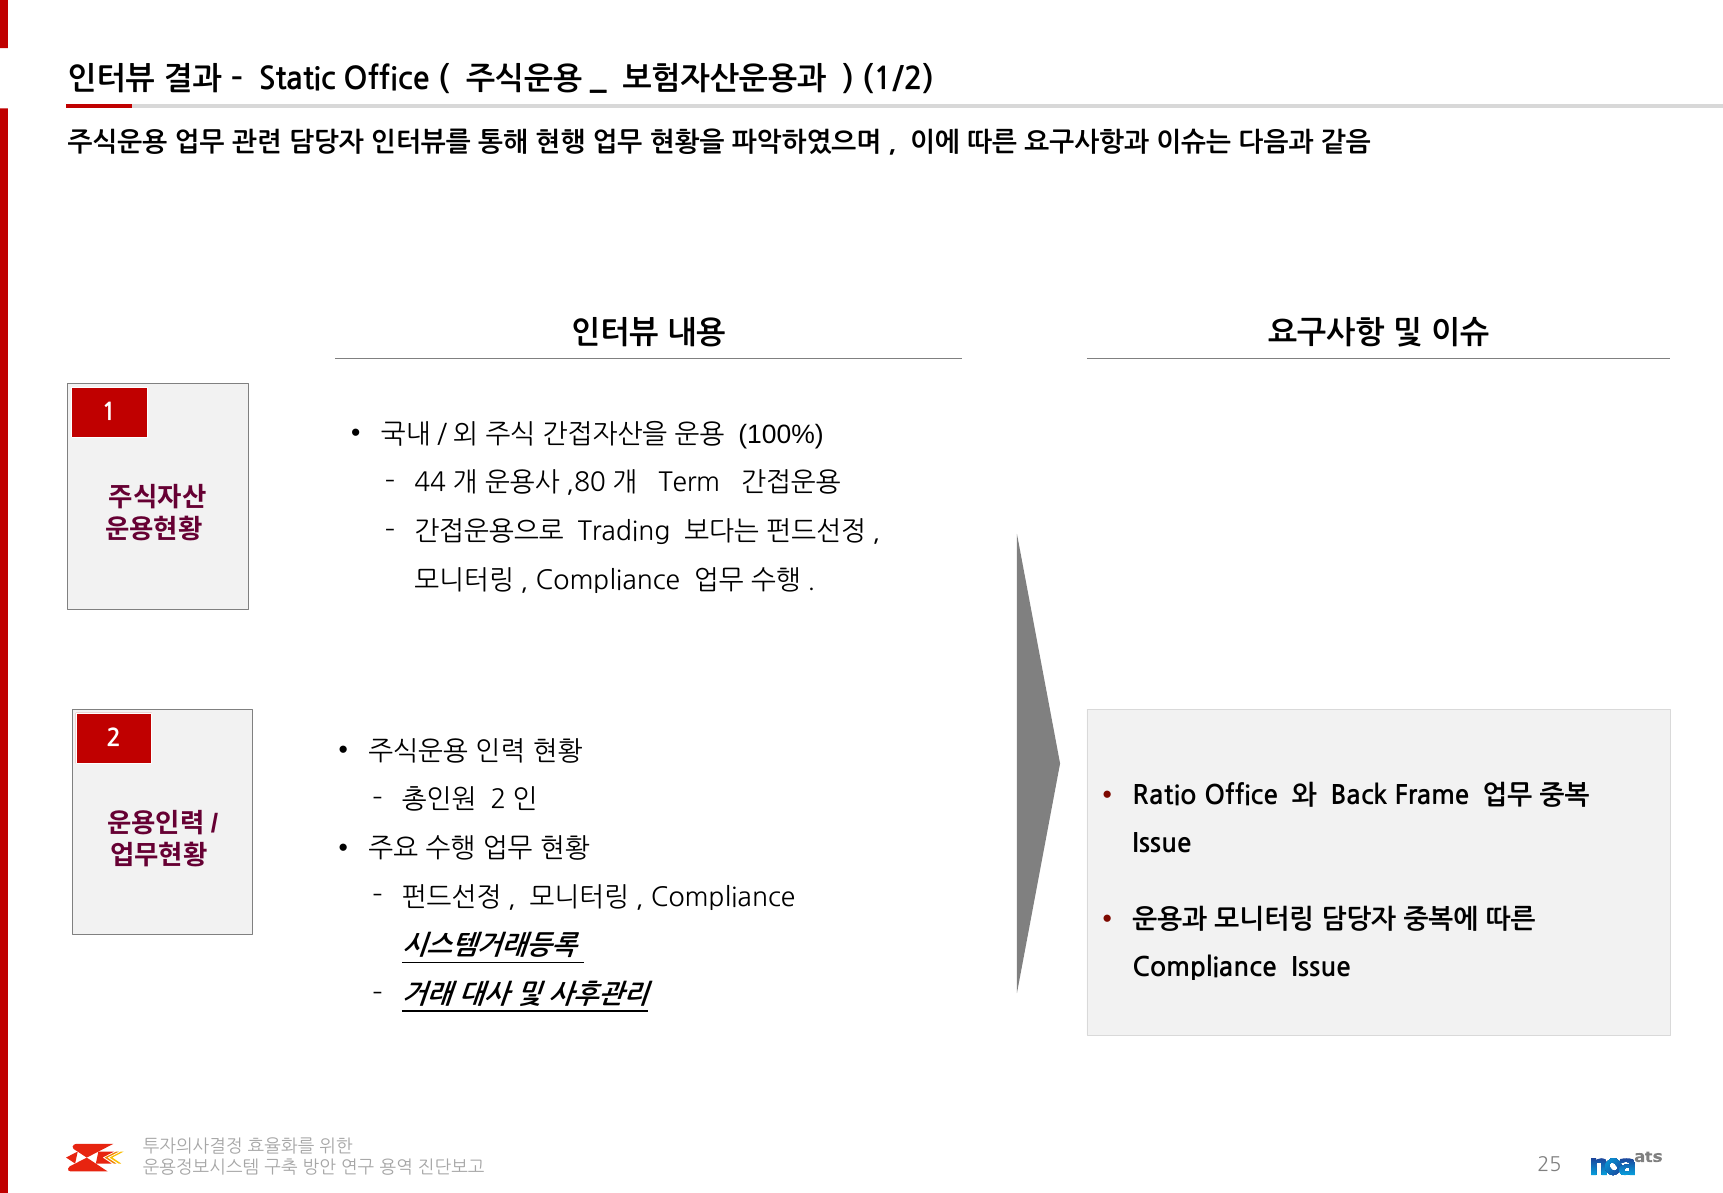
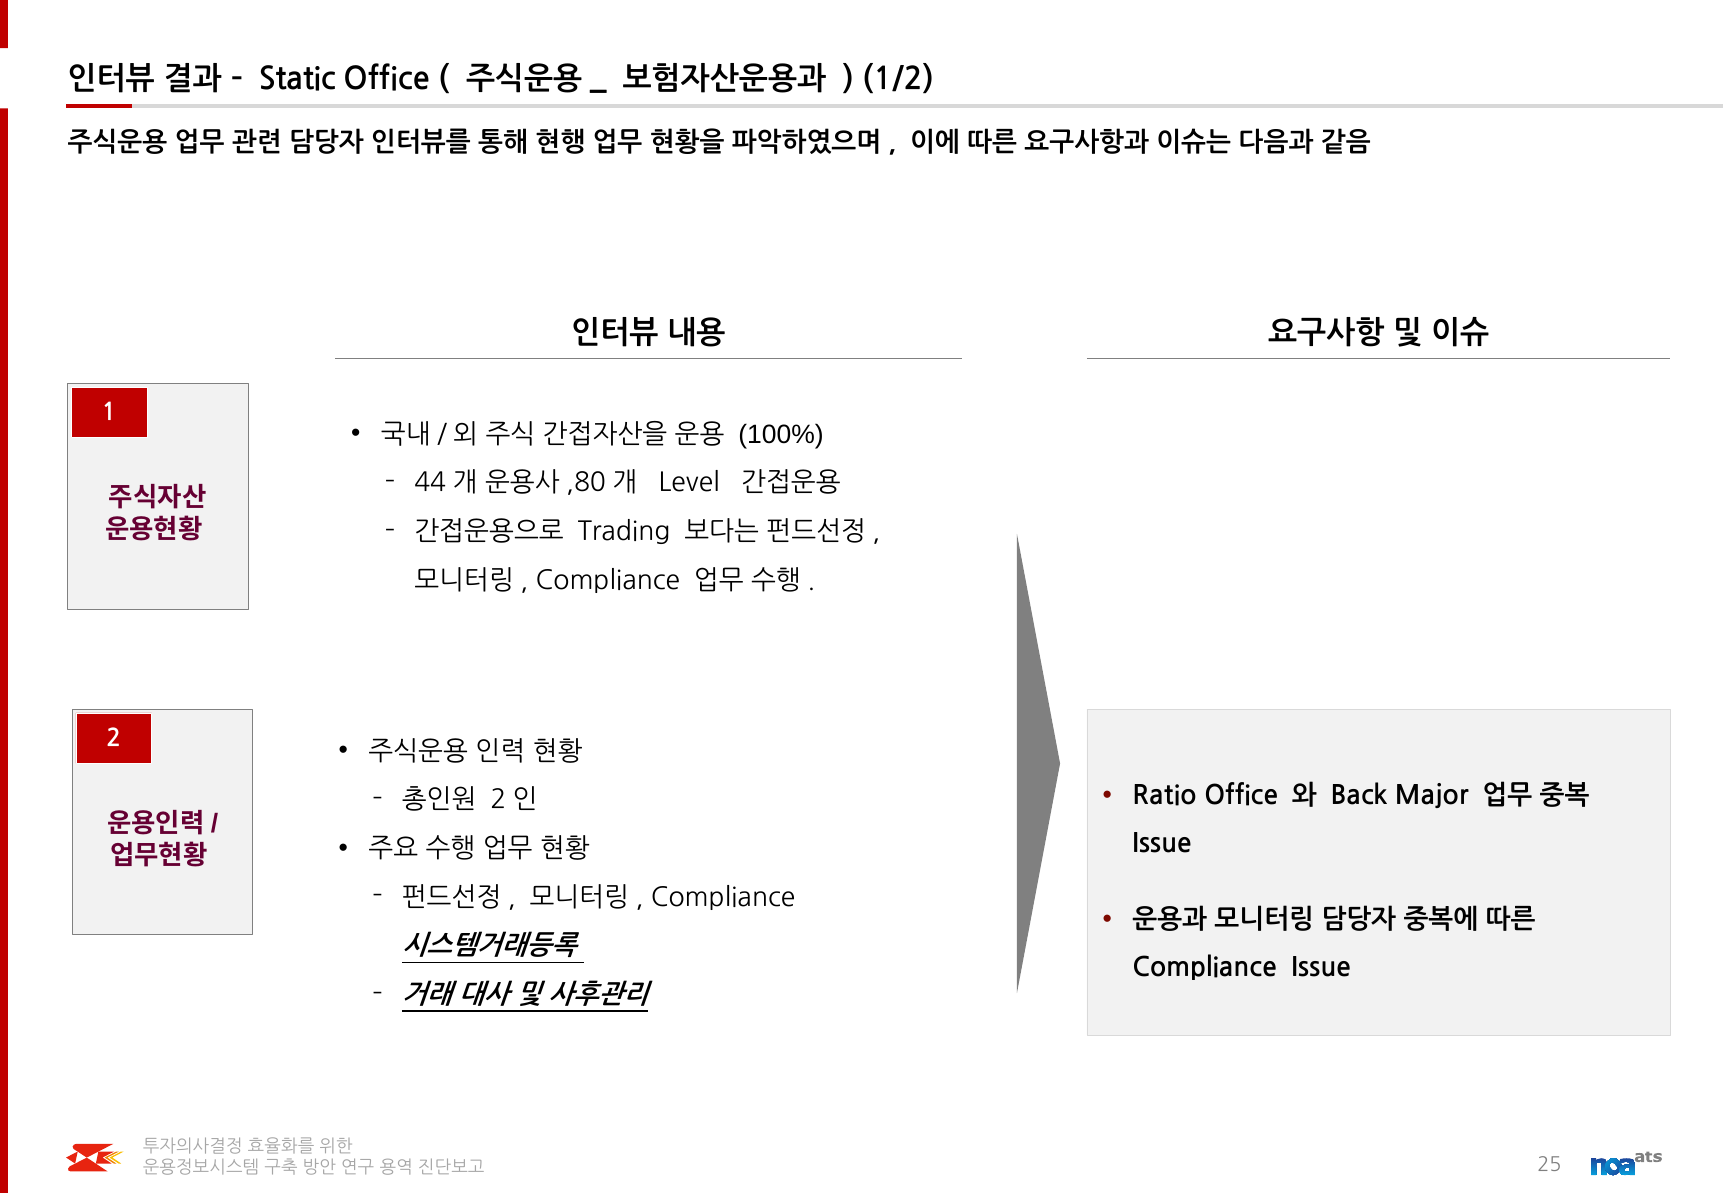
Term: Term -> Level (689, 483)
Frame: Frame -> Major (1432, 796)
